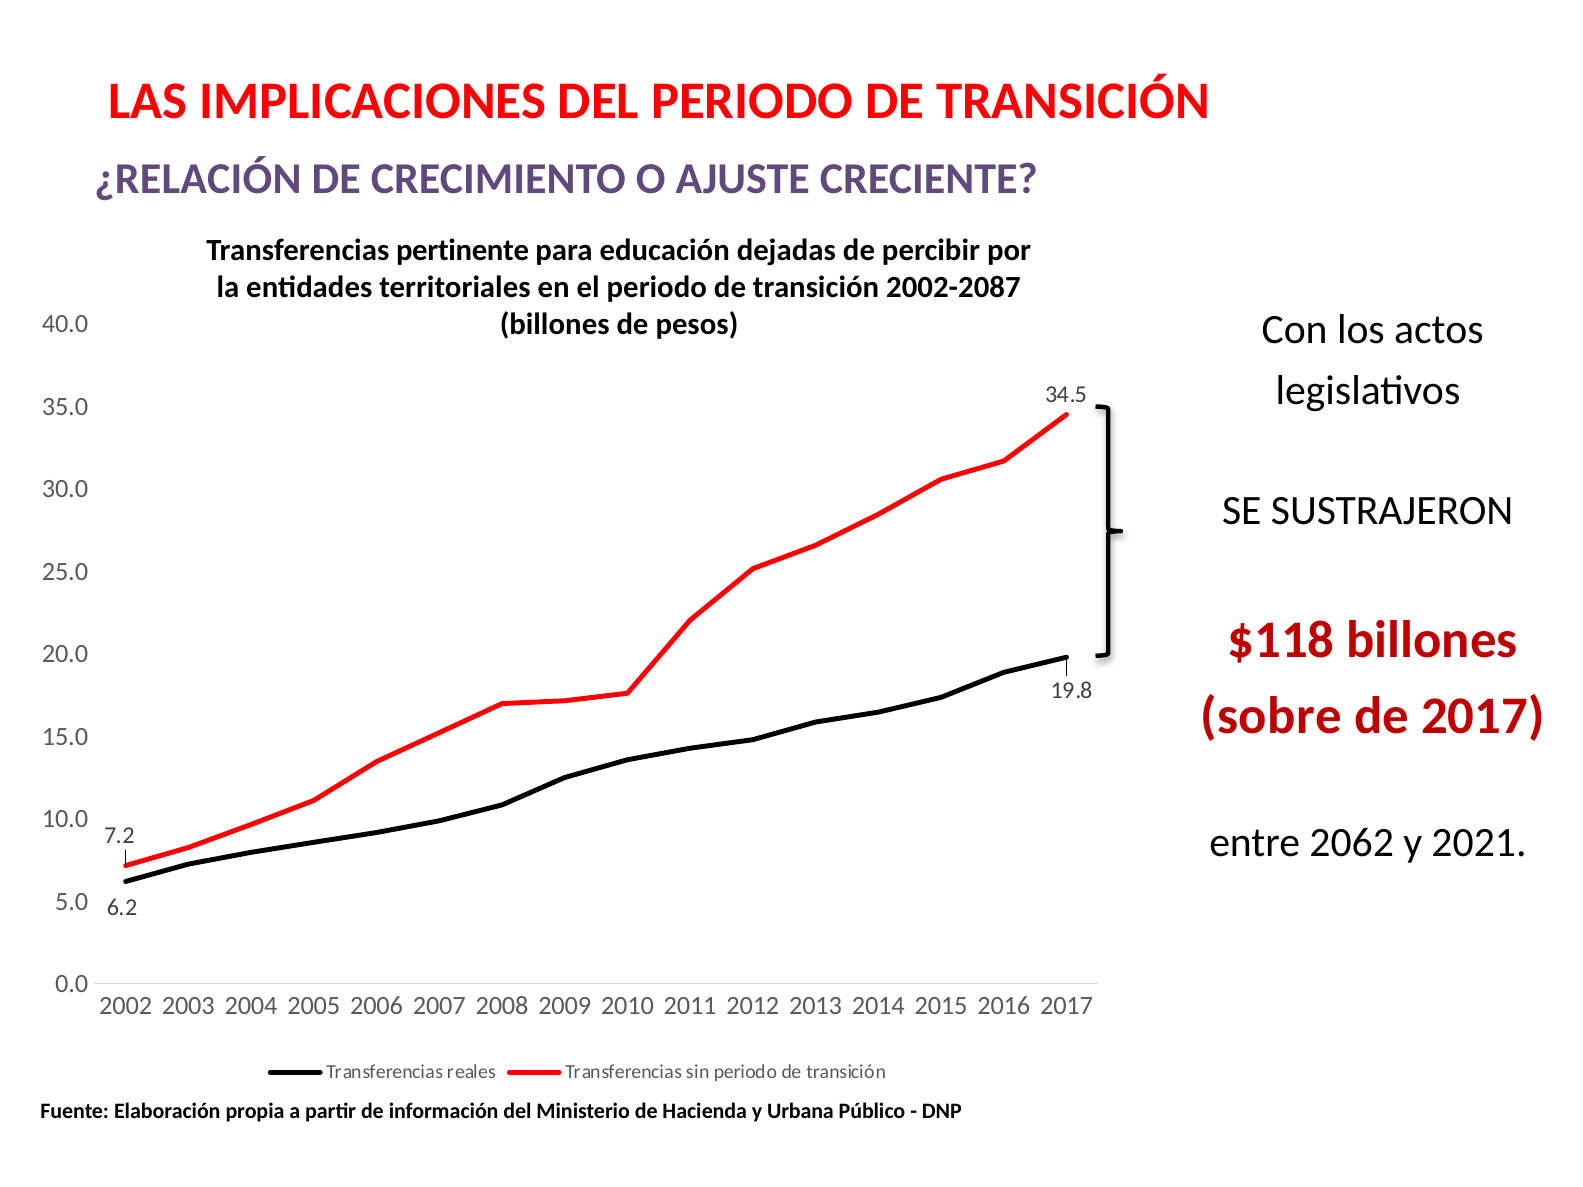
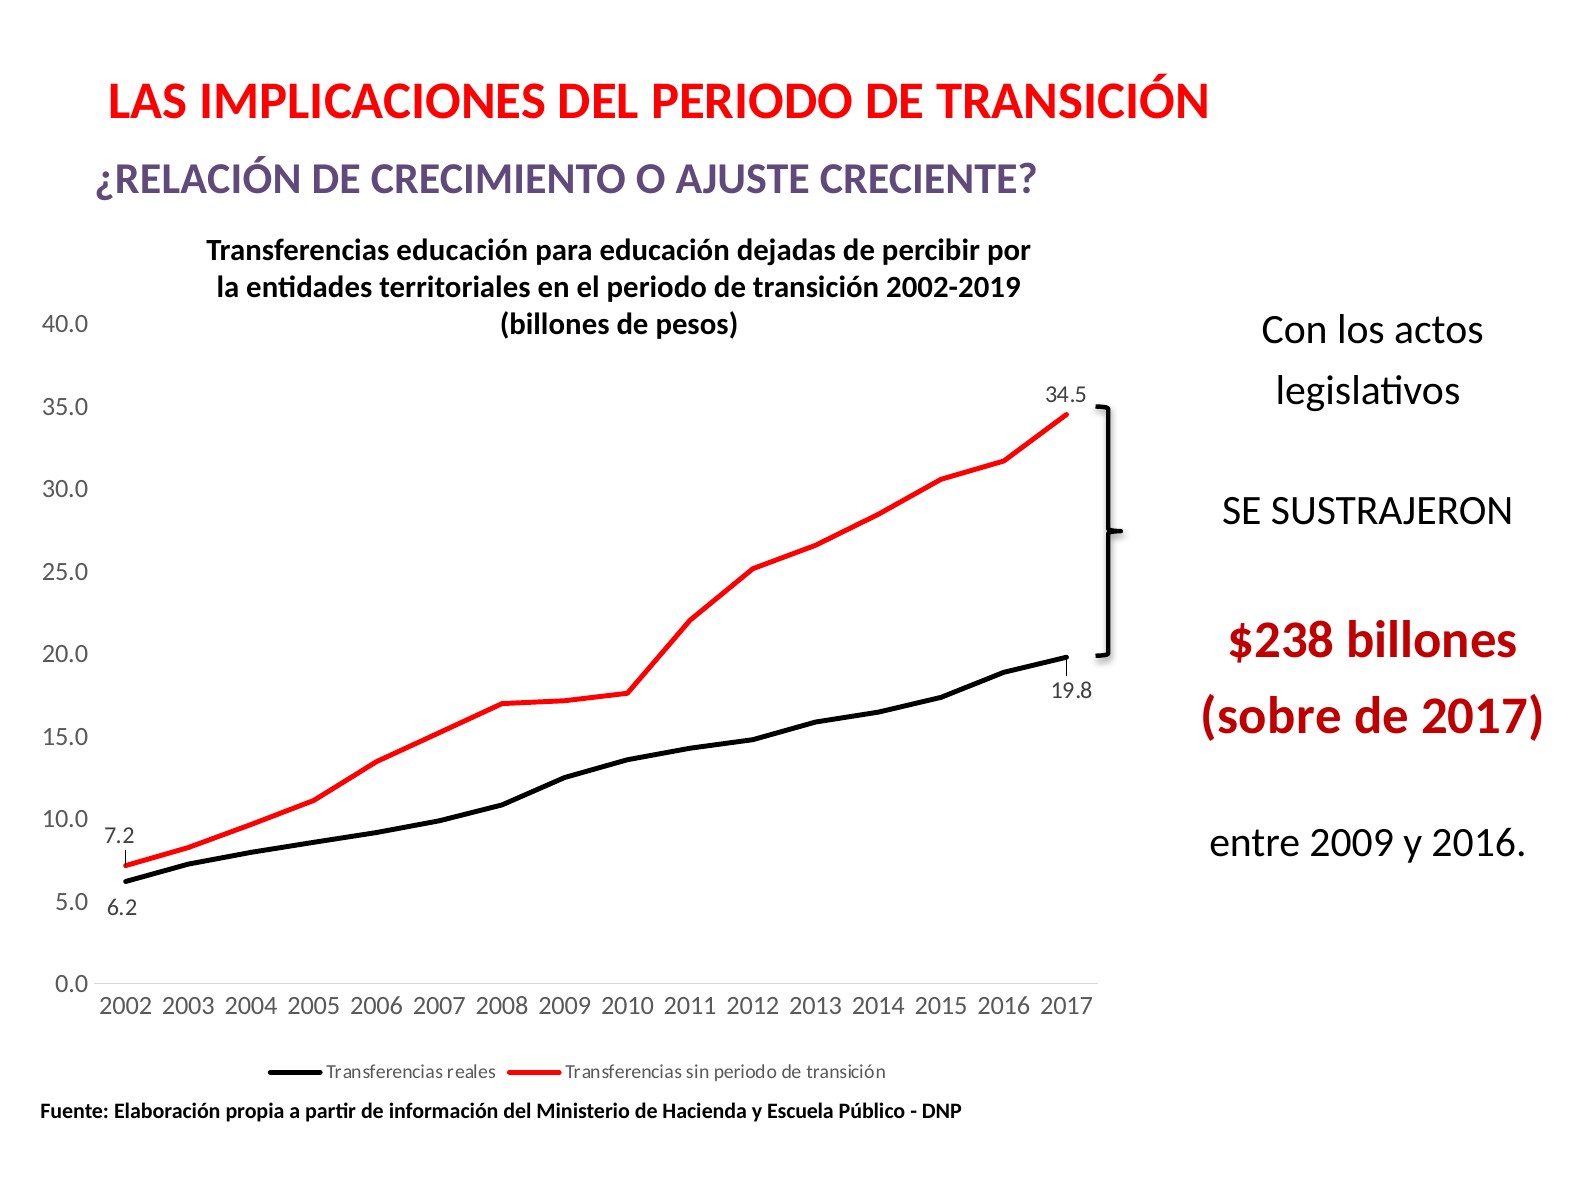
Transferencias pertinente: pertinente -> educación (462, 251)
2002-2087: 2002-2087 -> 2002-2019 (953, 287)
$118: $118 -> $238 (1281, 641)
entre 2062: 2062 -> 2009 (1352, 843)
y 2021: 2021 -> 2016 (1479, 843)
Urbana: Urbana -> Escuela (800, 1112)
